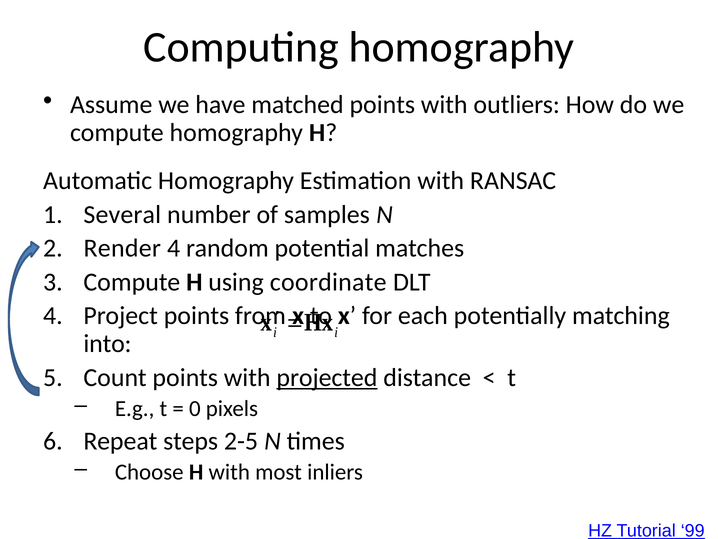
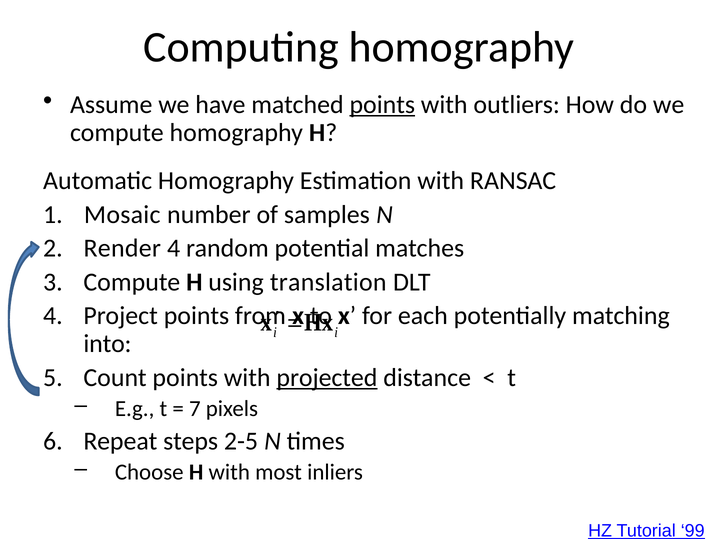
points underline: none -> present (382, 105)
Several: Several -> Mosaic (122, 214)
coordinate: coordinate -> translation (328, 282)
0: 0 -> 7 (195, 408)
